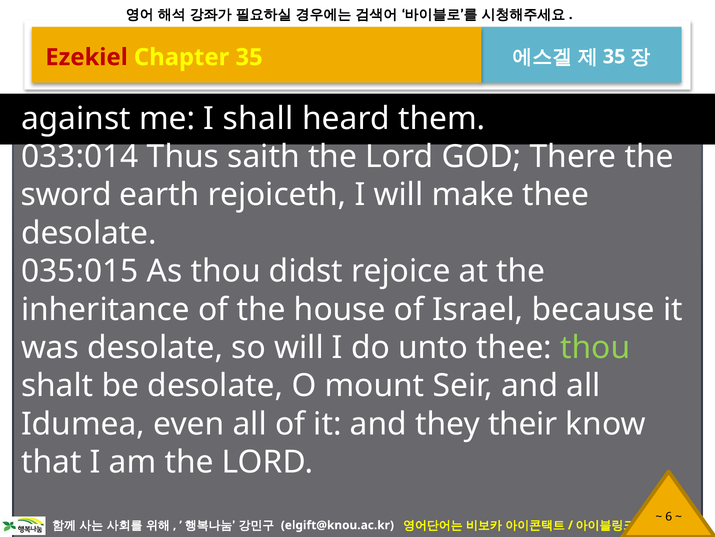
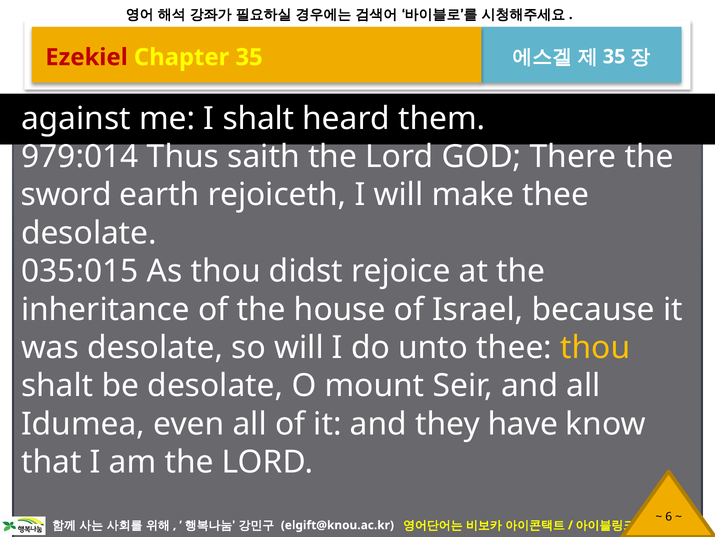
I shall: shall -> shalt (258, 118)
033:014: 033:014 -> 979:014 (80, 156)
thou colour: light green -> yellow (595, 347)
their: their -> have (523, 423)
